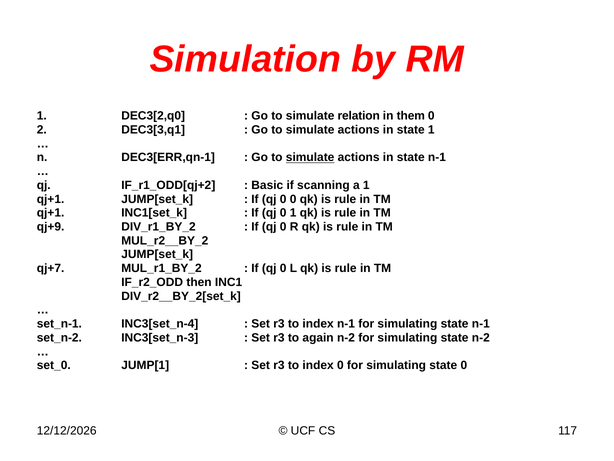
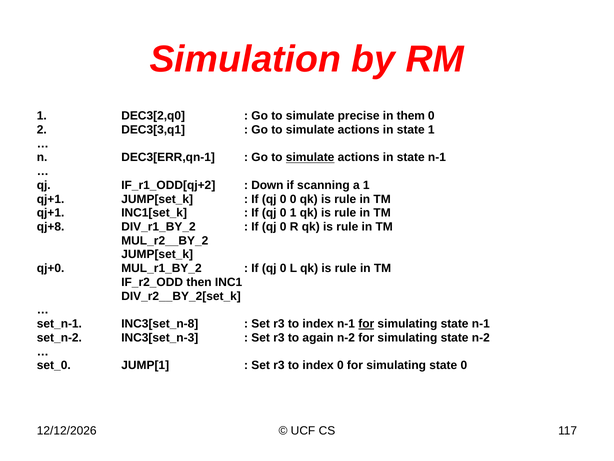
relation: relation -> precise (359, 116)
Basic: Basic -> Down (267, 185)
qj+9: qj+9 -> qj+8 (51, 227)
qj+7: qj+7 -> qj+0 (51, 268)
INC3[set_n-4: INC3[set_n-4 -> INC3[set_n-8 (160, 324)
for underline: none -> present (366, 324)
